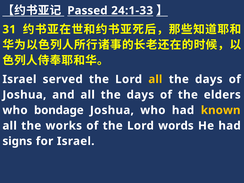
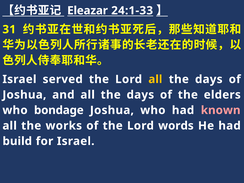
Passed: Passed -> Eleazar (88, 11)
known colour: yellow -> pink (221, 110)
signs: signs -> build (17, 141)
